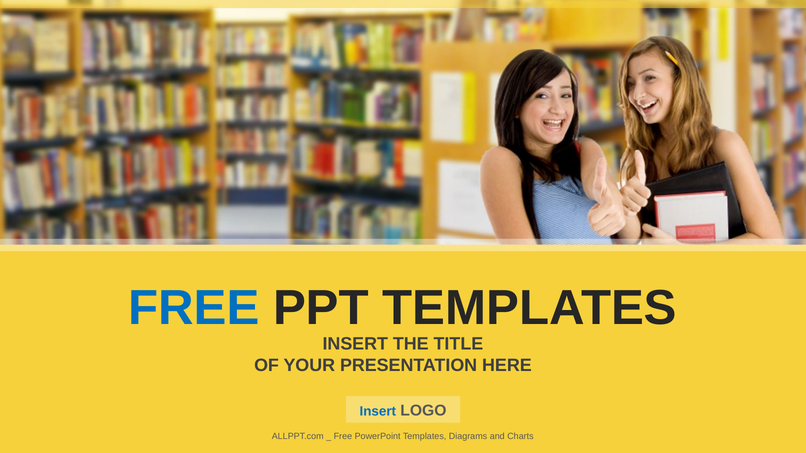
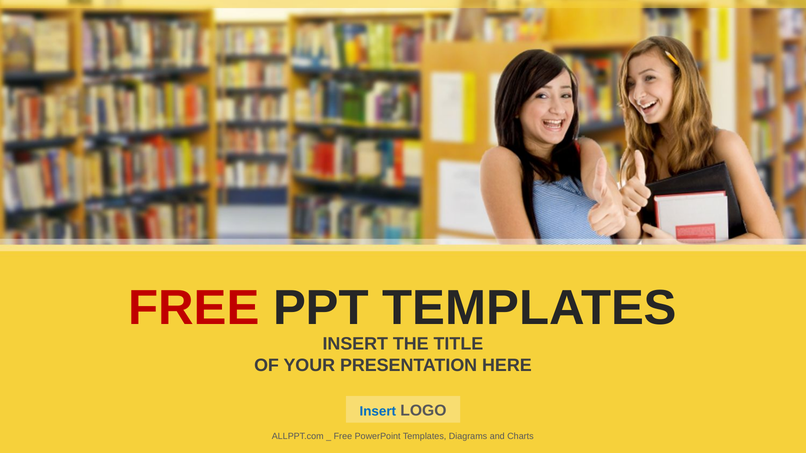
FREE colour: blue -> red (194, 308)
